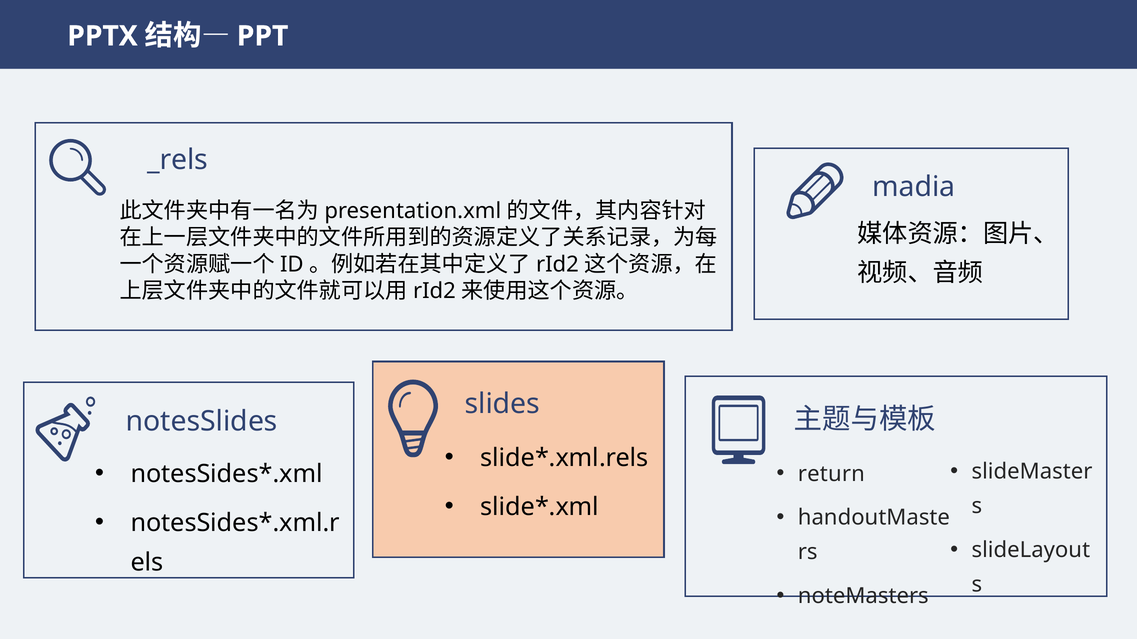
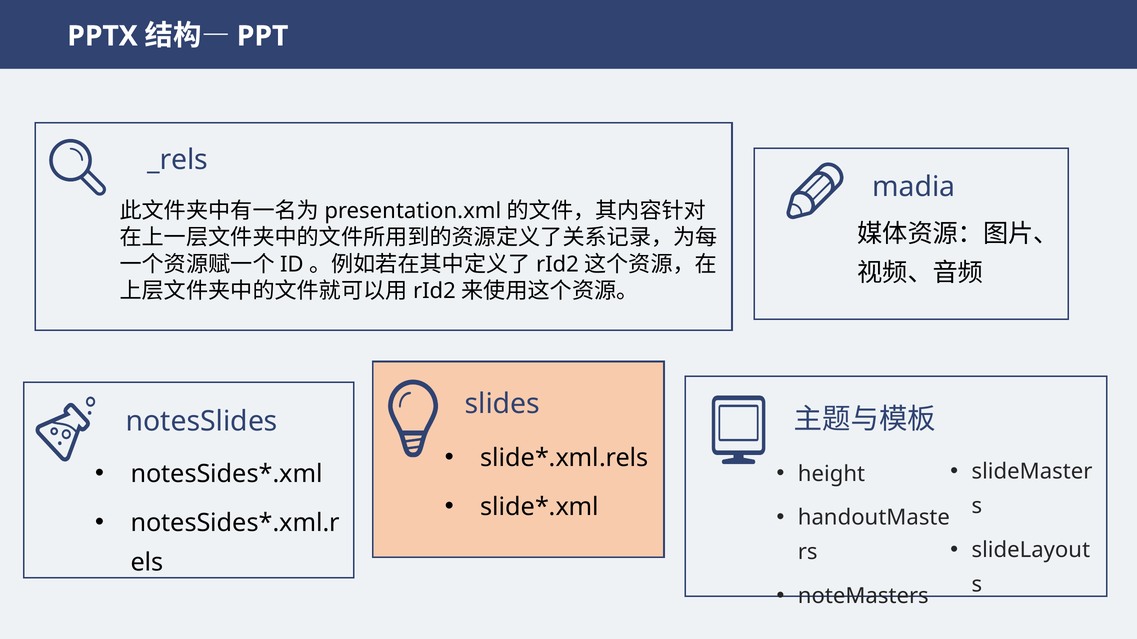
return: return -> height (831, 474)
